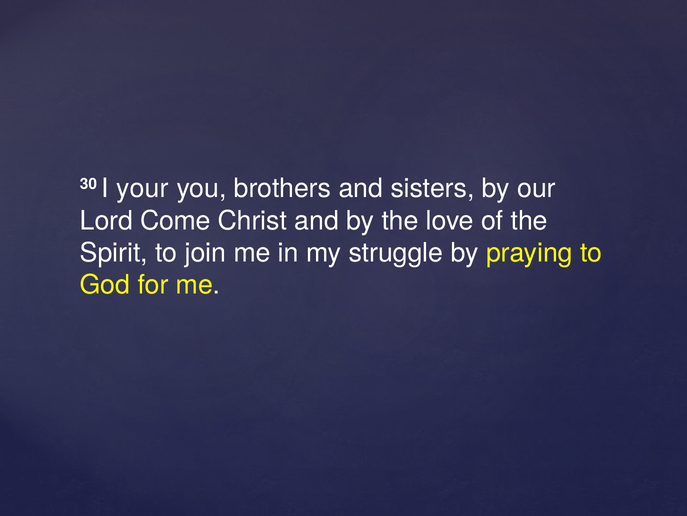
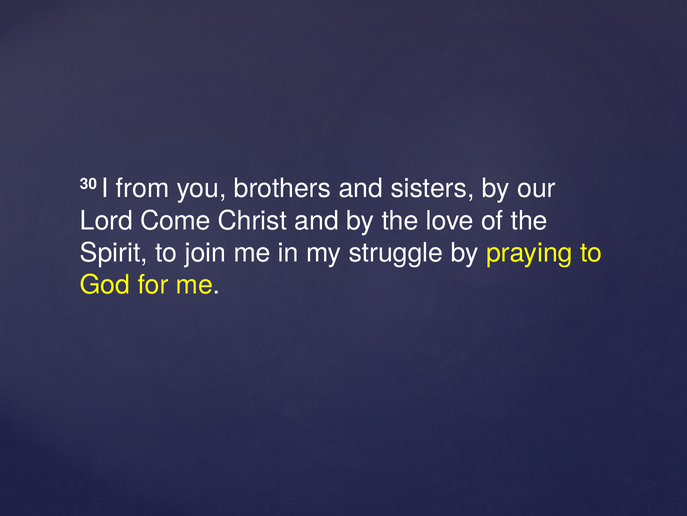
your: your -> from (143, 188)
